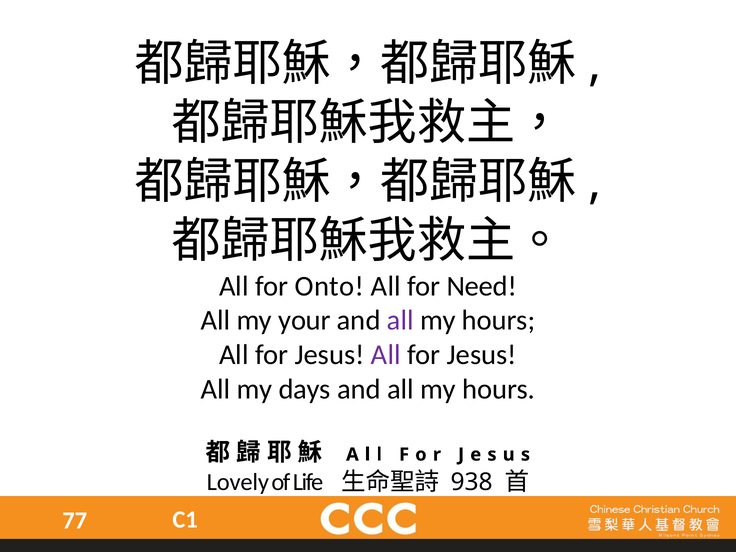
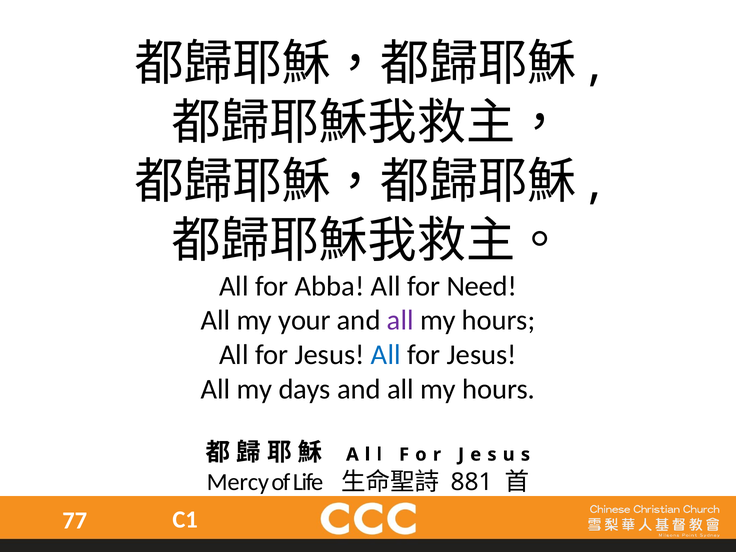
Onto: Onto -> Abba (330, 286)
All colour: purple -> blue (386, 355)
Lovely: Lovely -> Mercy (238, 482)
938: 938 -> 881 (472, 482)
